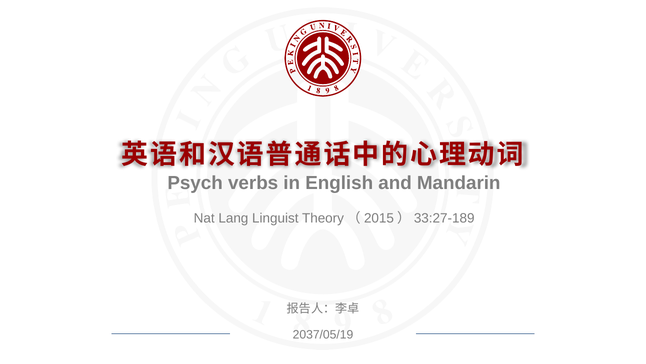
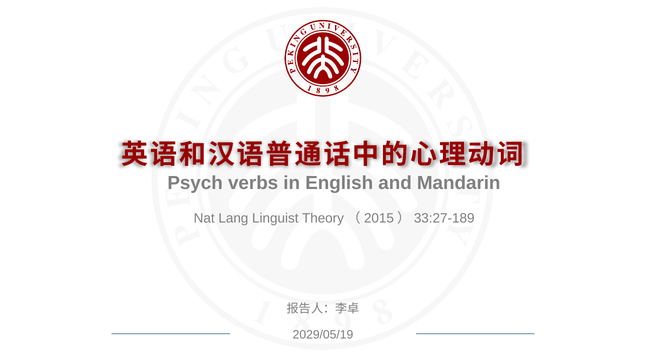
2037/05/19: 2037/05/19 -> 2029/05/19 (323, 334)
